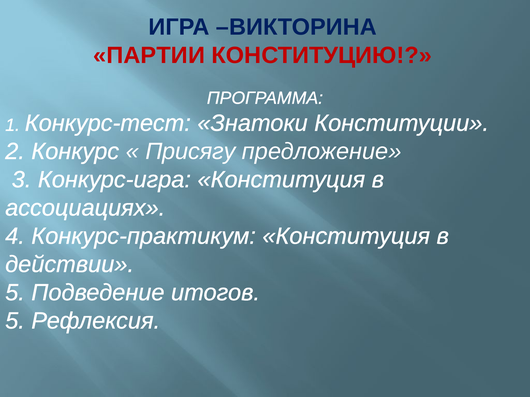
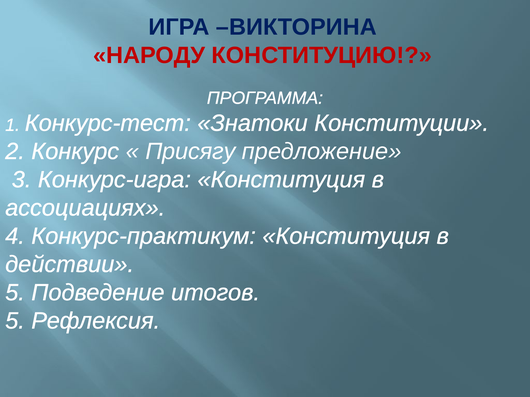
ПАРТИИ: ПАРТИИ -> НАРОДУ (149, 55)
